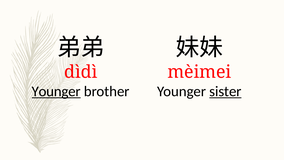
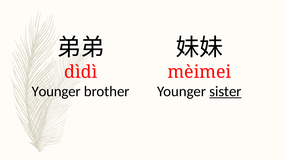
Younger underline: present -> none (56, 91)
